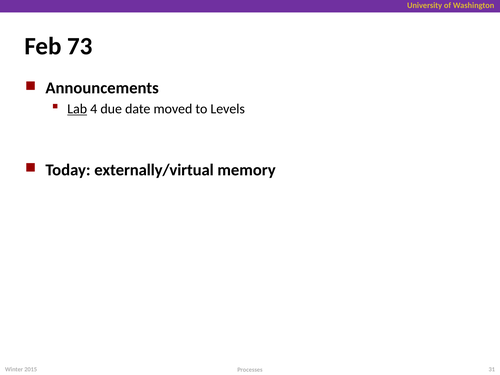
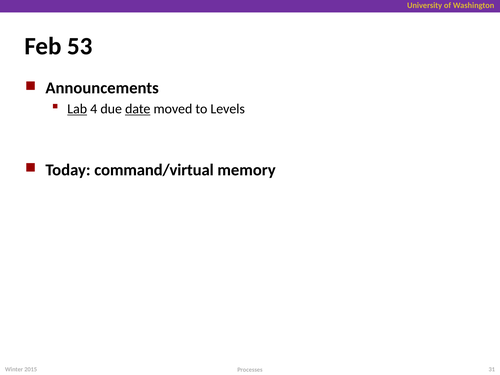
73: 73 -> 53 (80, 46)
date underline: none -> present (138, 109)
externally/virtual: externally/virtual -> command/virtual (154, 170)
